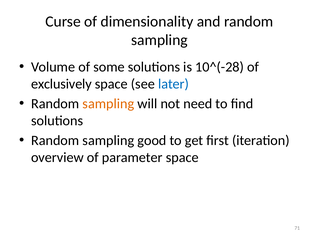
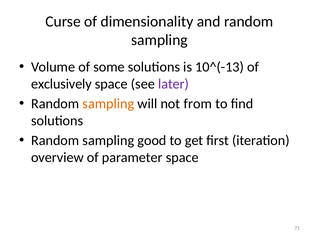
10^(-28: 10^(-28 -> 10^(-13 (220, 67)
later colour: blue -> purple (173, 84)
need: need -> from (198, 104)
